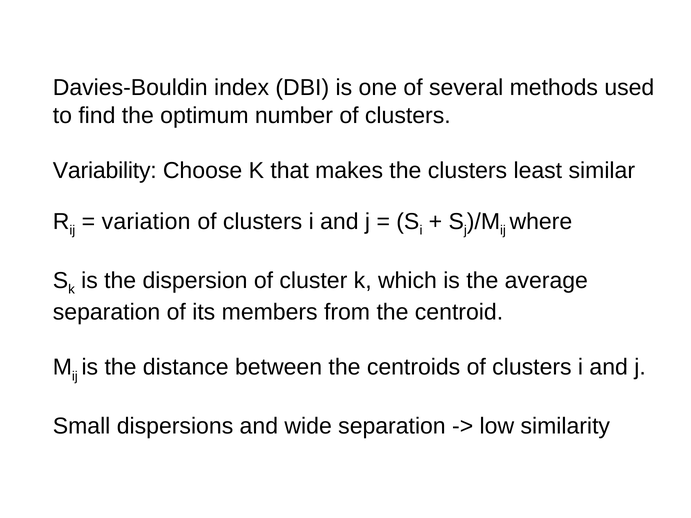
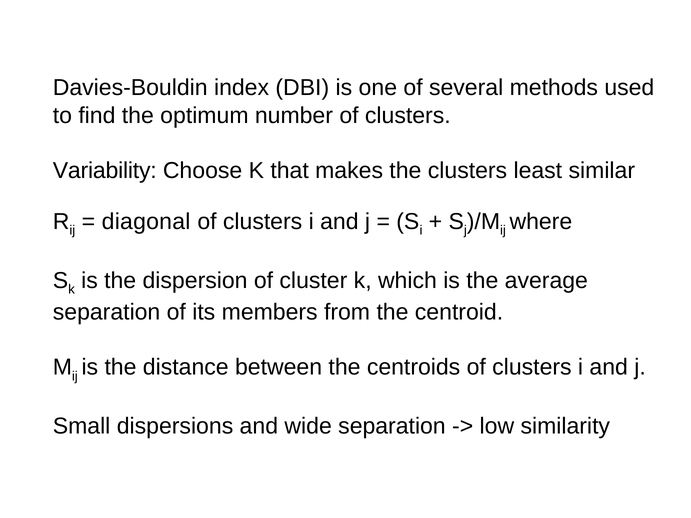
variation: variation -> diagonal (146, 222)
